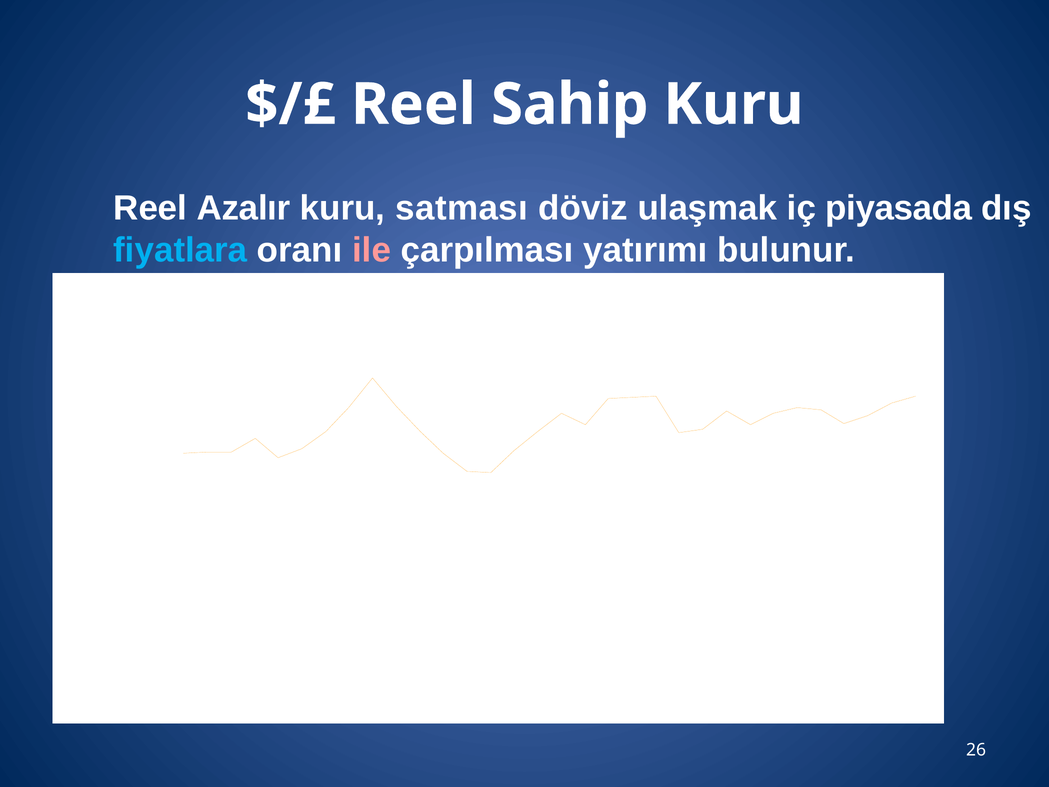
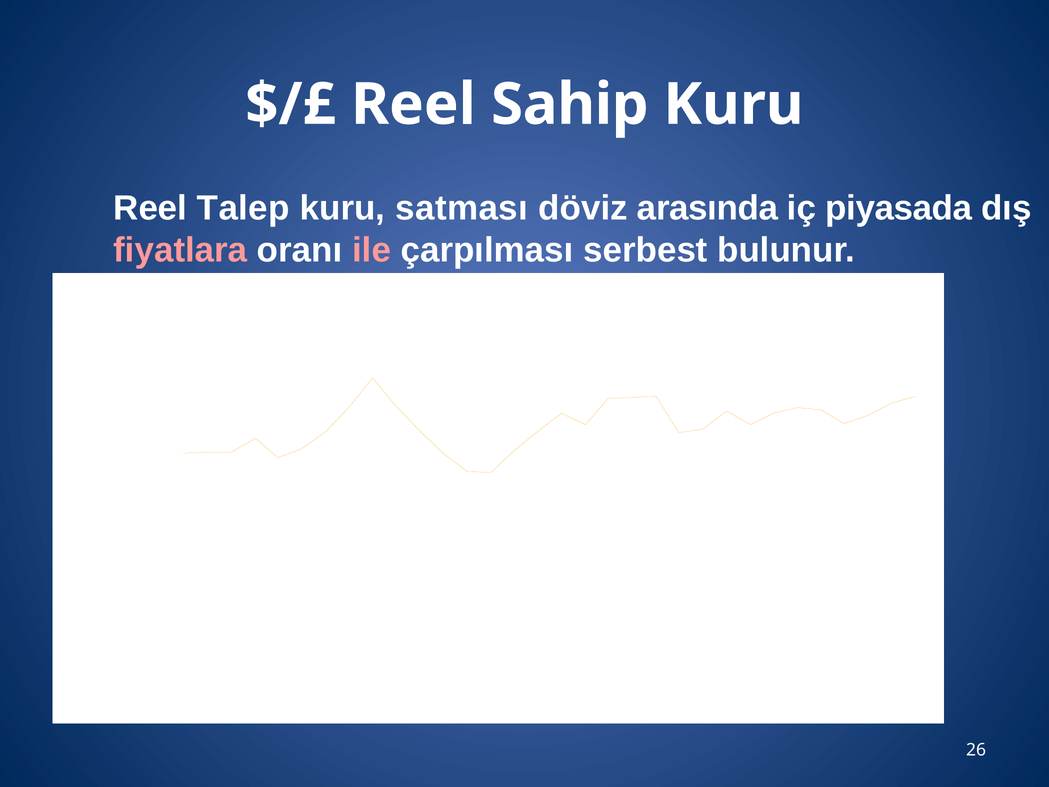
Azalır: Azalır -> Talep (243, 208)
ulaşmak: ulaşmak -> arasında (708, 208)
fiyatlara colour: light blue -> pink (180, 250)
yatırımı: yatırımı -> serbest (645, 250)
